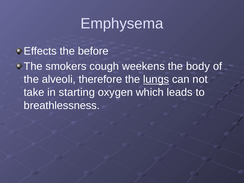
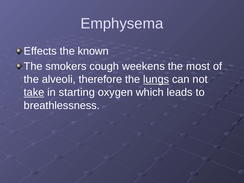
before: before -> known (93, 51)
body: body -> most (198, 66)
take underline: none -> present (34, 92)
